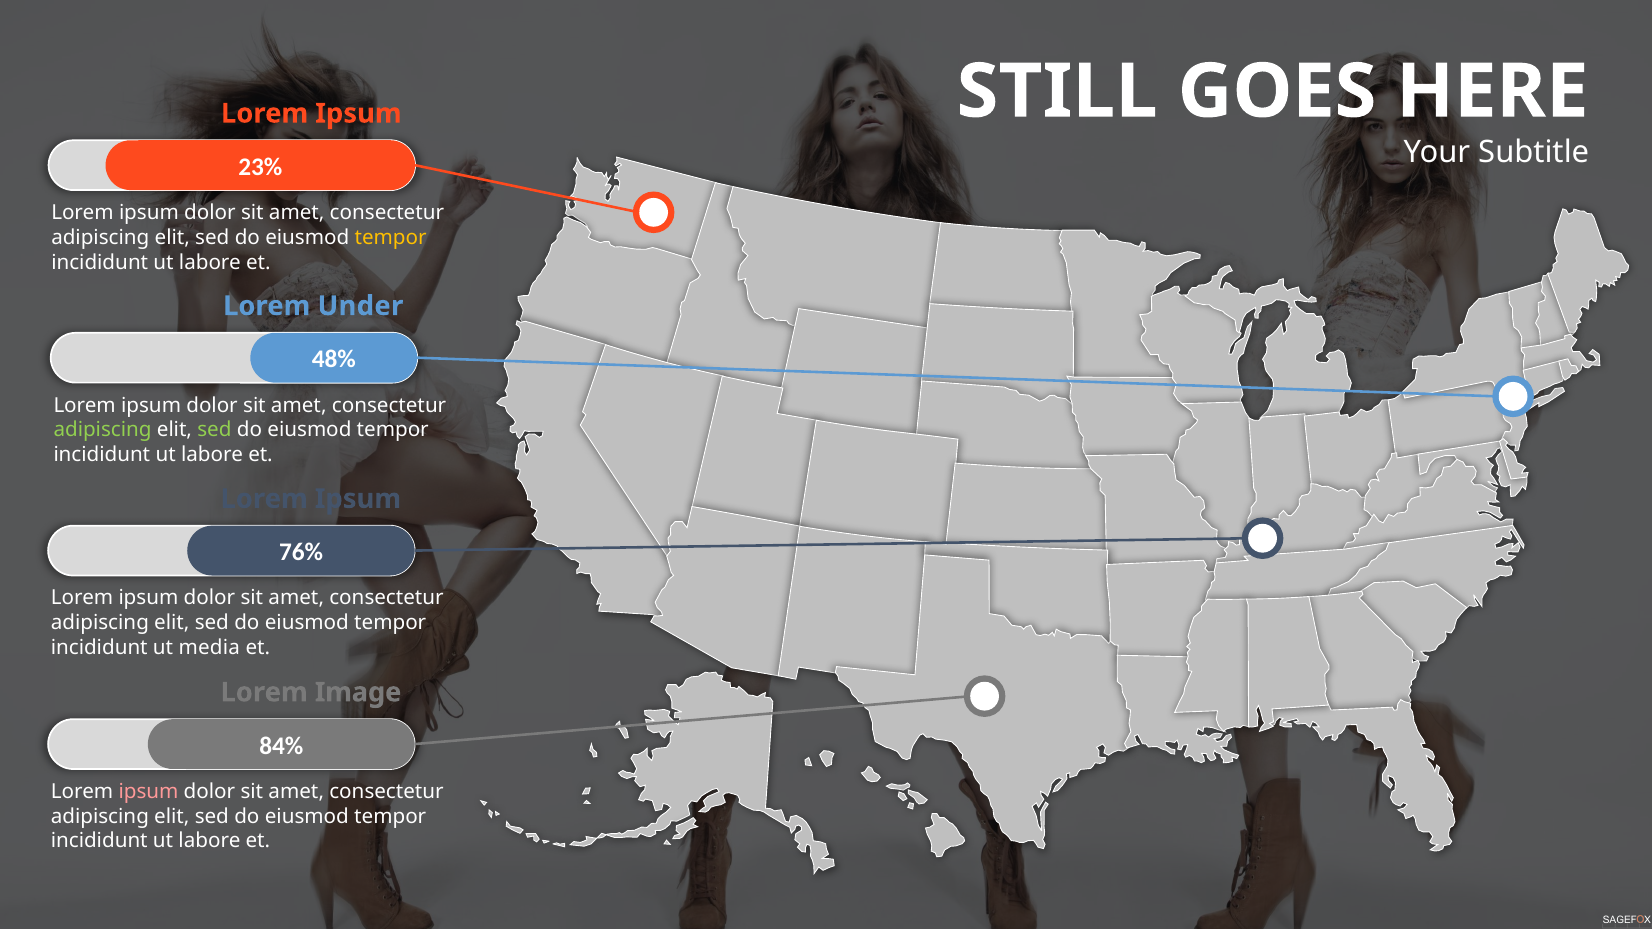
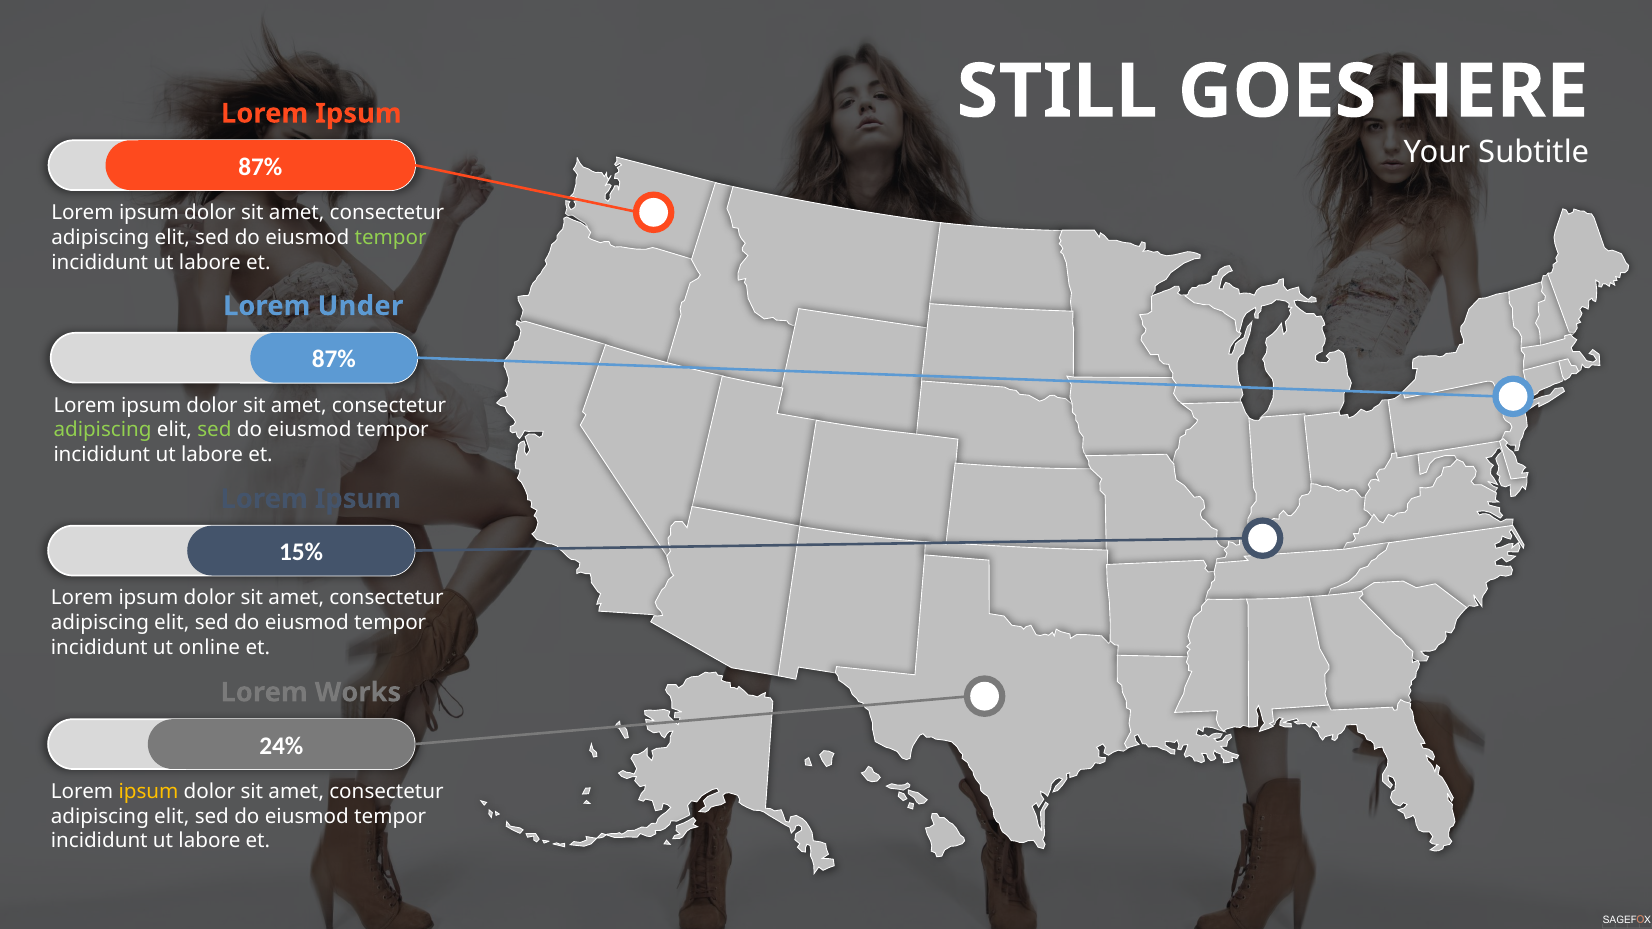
23%: 23% -> 87% (260, 167)
tempor colour: yellow -> light green (391, 238)
48%: 48% -> 87% (334, 360)
76%: 76% -> 15% (301, 552)
media: media -> online (209, 648)
Image: Image -> Works (358, 693)
84%: 84% -> 24% (281, 746)
ipsum colour: pink -> yellow (149, 792)
